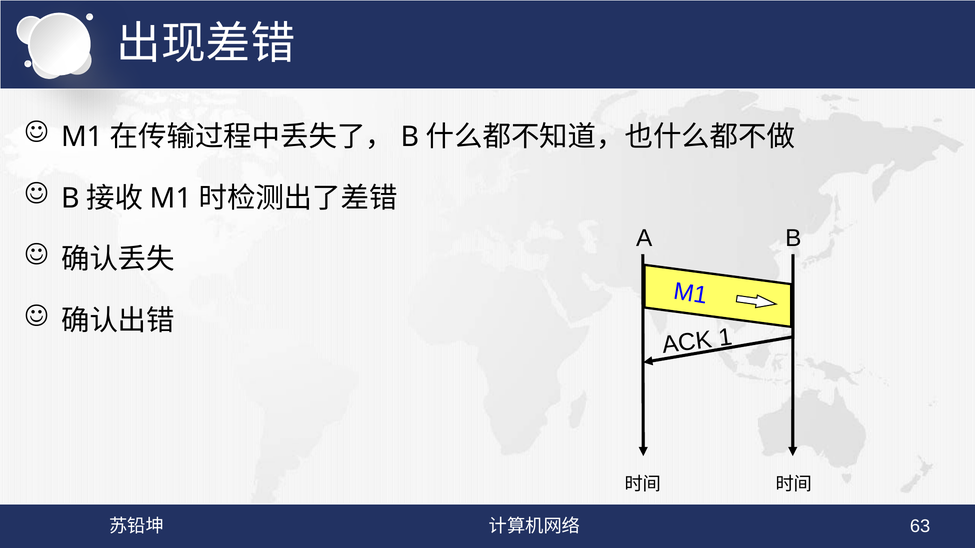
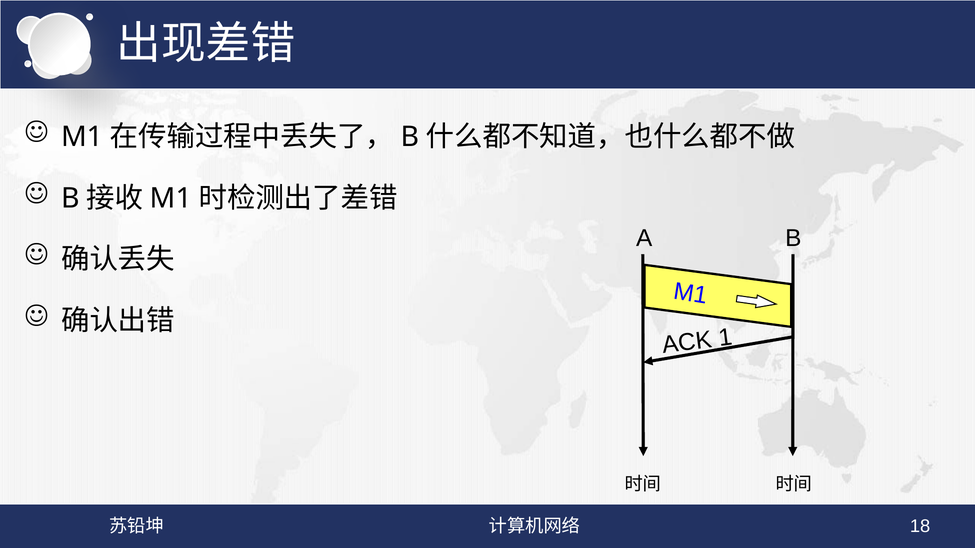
63: 63 -> 18 (920, 527)
